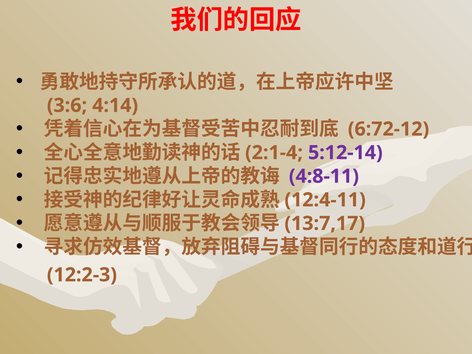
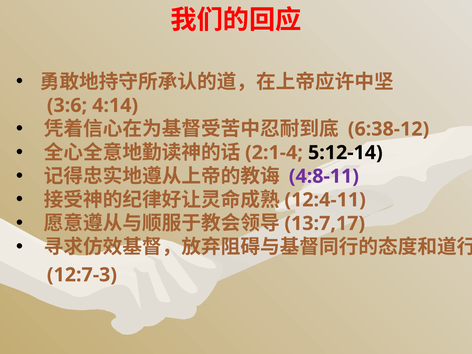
6:72-12: 6:72-12 -> 6:38-12 (389, 129)
5:12-14 colour: purple -> black (345, 153)
12:2-3: 12:2-3 -> 12:7-3 (82, 275)
